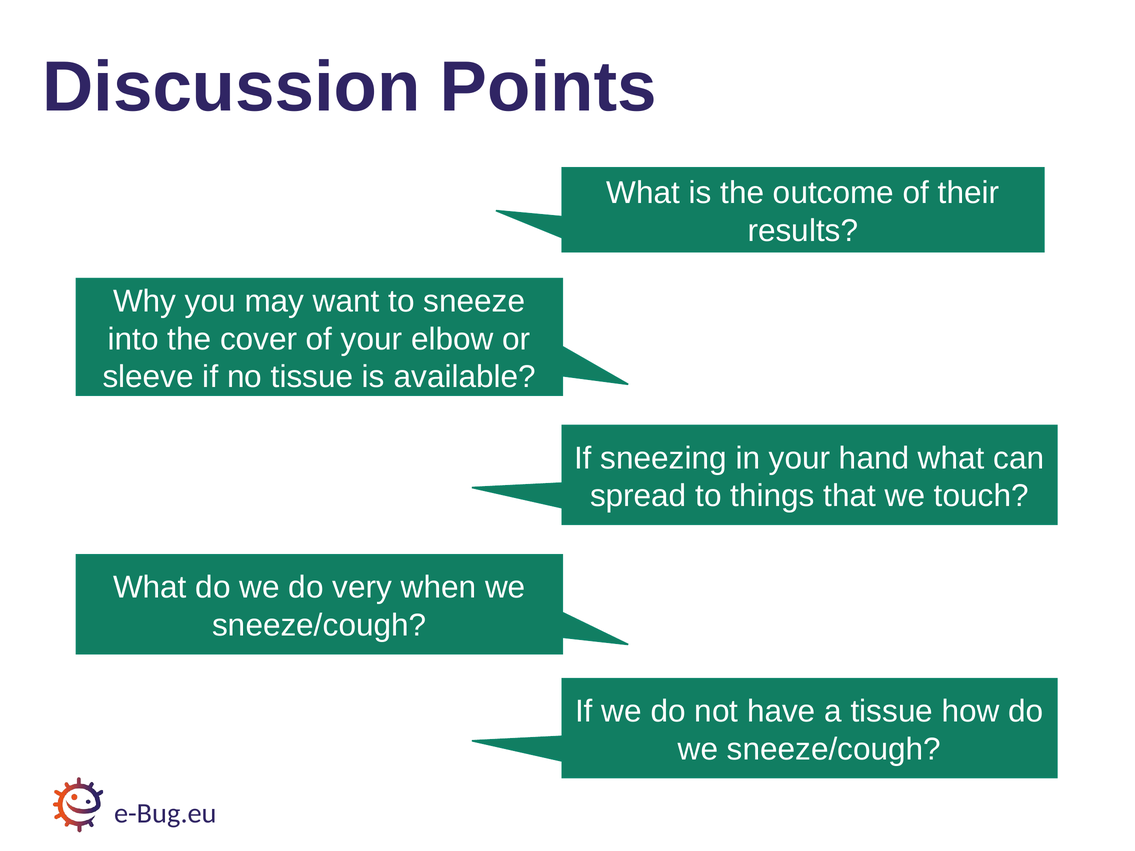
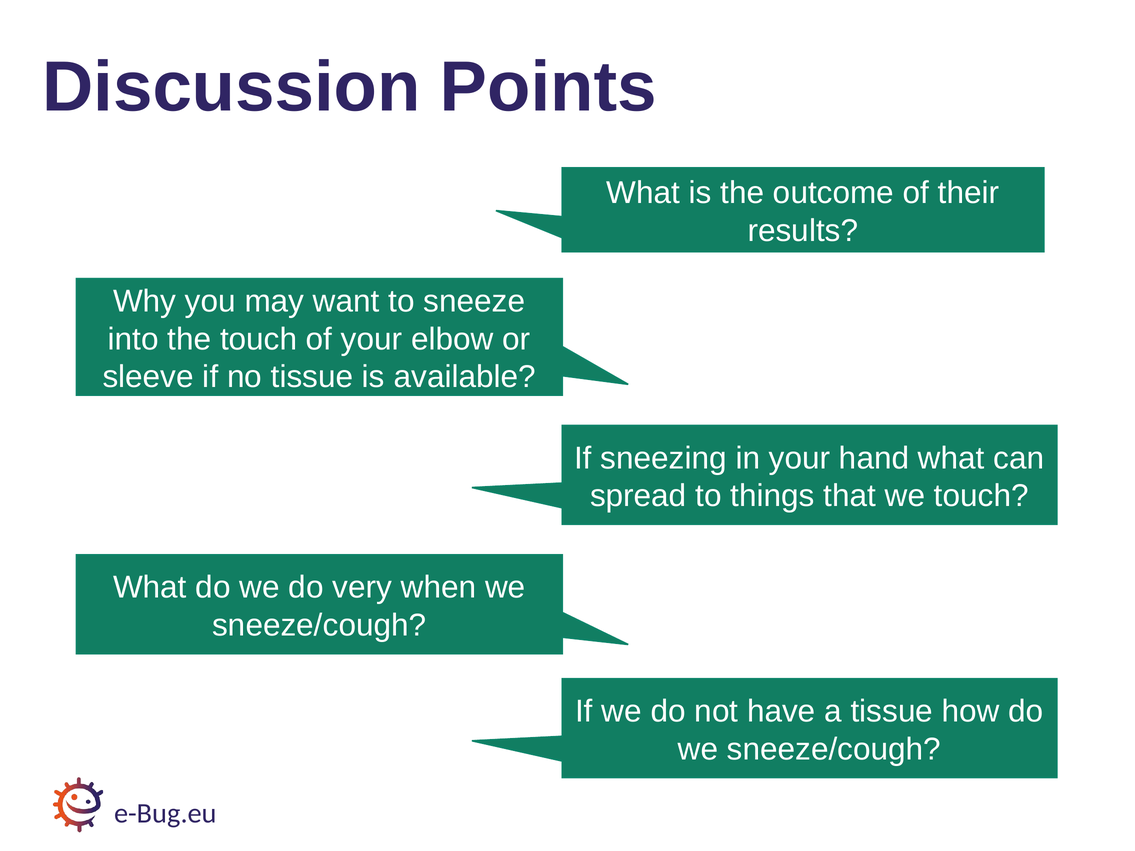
the cover: cover -> touch (259, 339)
